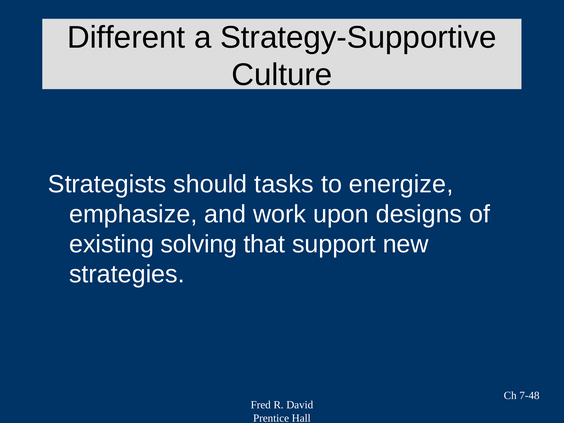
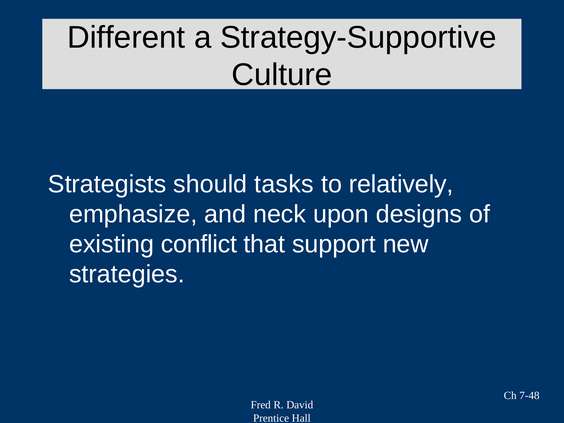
energize: energize -> relatively (401, 184)
work: work -> neck (280, 214)
solving: solving -> conflict (199, 244)
